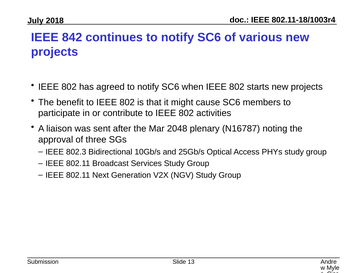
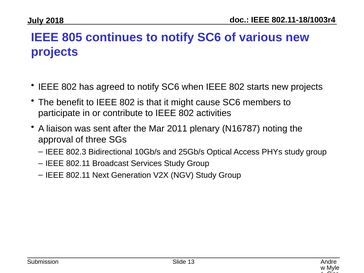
842: 842 -> 805 (72, 37)
2048: 2048 -> 2011 (177, 129)
